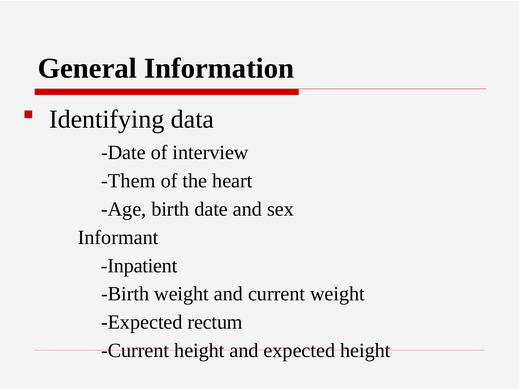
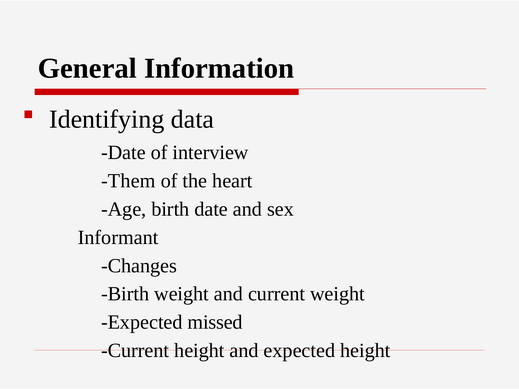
Inpatient: Inpatient -> Changes (139, 266)
rectum: rectum -> missed (215, 322)
